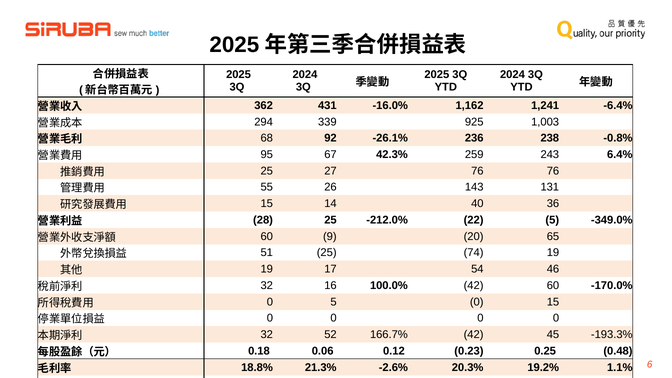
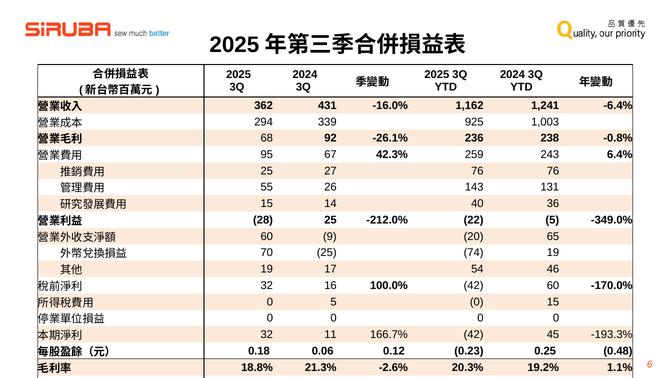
51: 51 -> 70 (267, 253)
52: 52 -> 11 (330, 335)
